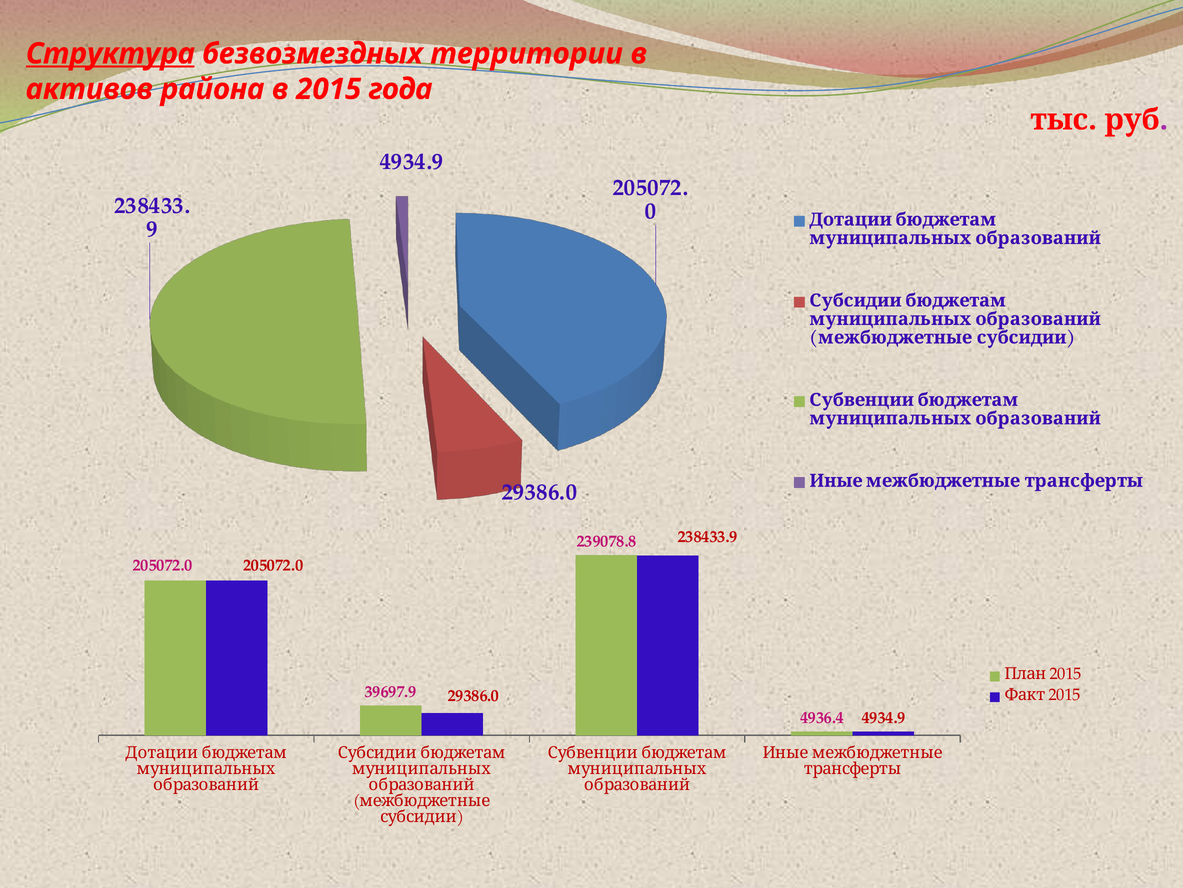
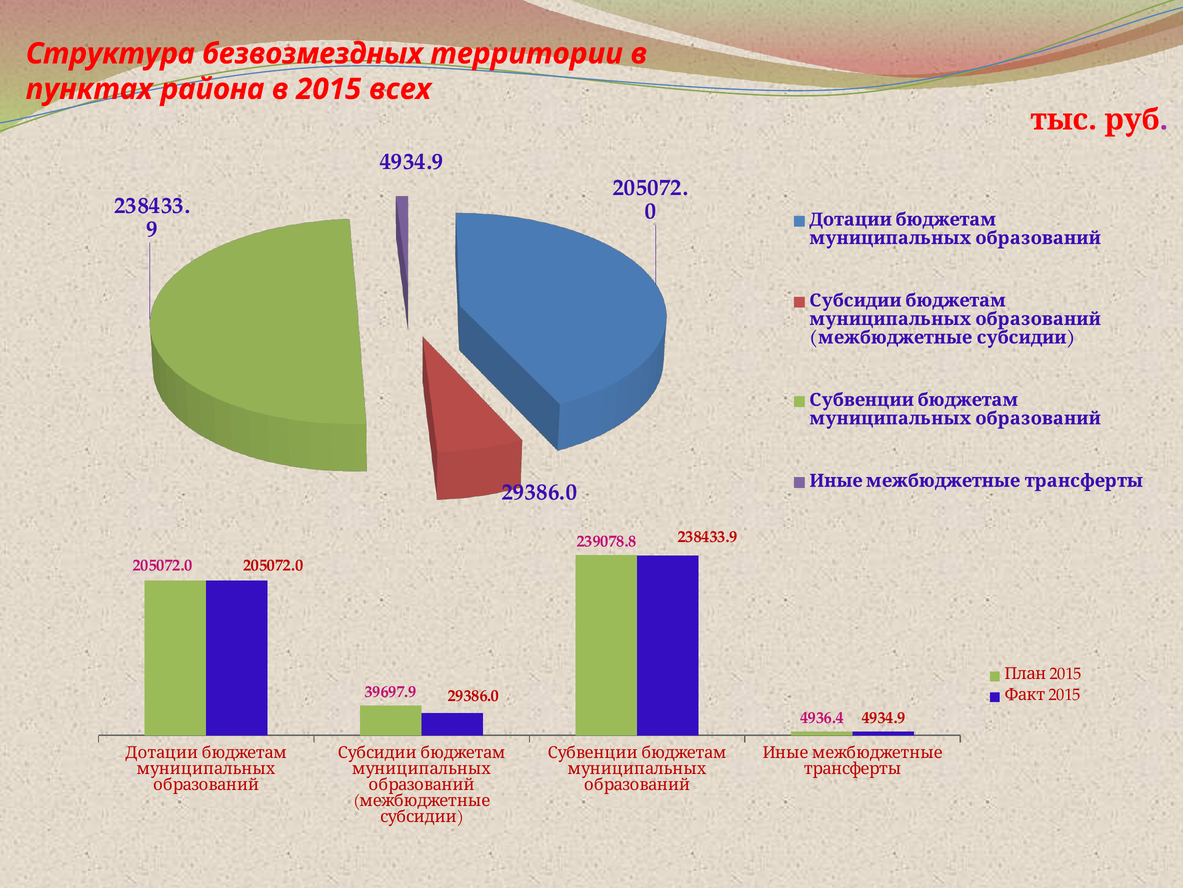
Структура underline: present -> none (110, 54)
активов: активов -> пунктах (89, 89)
года: года -> всех (400, 89)
